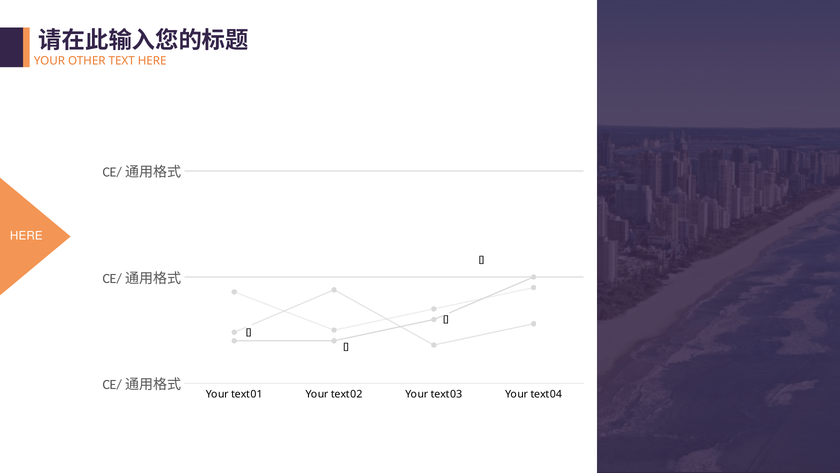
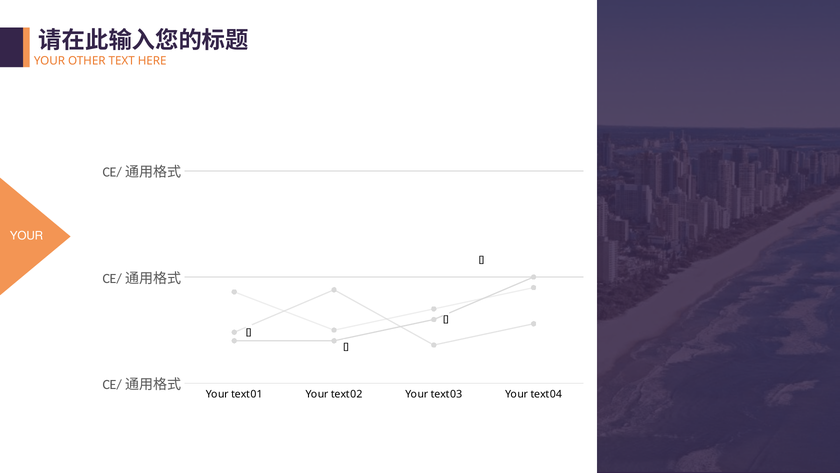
HERE: HERE -> YOUR (26, 236)
